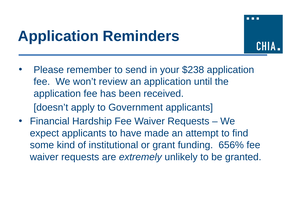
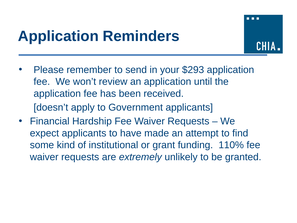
$238: $238 -> $293 (193, 70)
656%: 656% -> 110% (231, 145)
